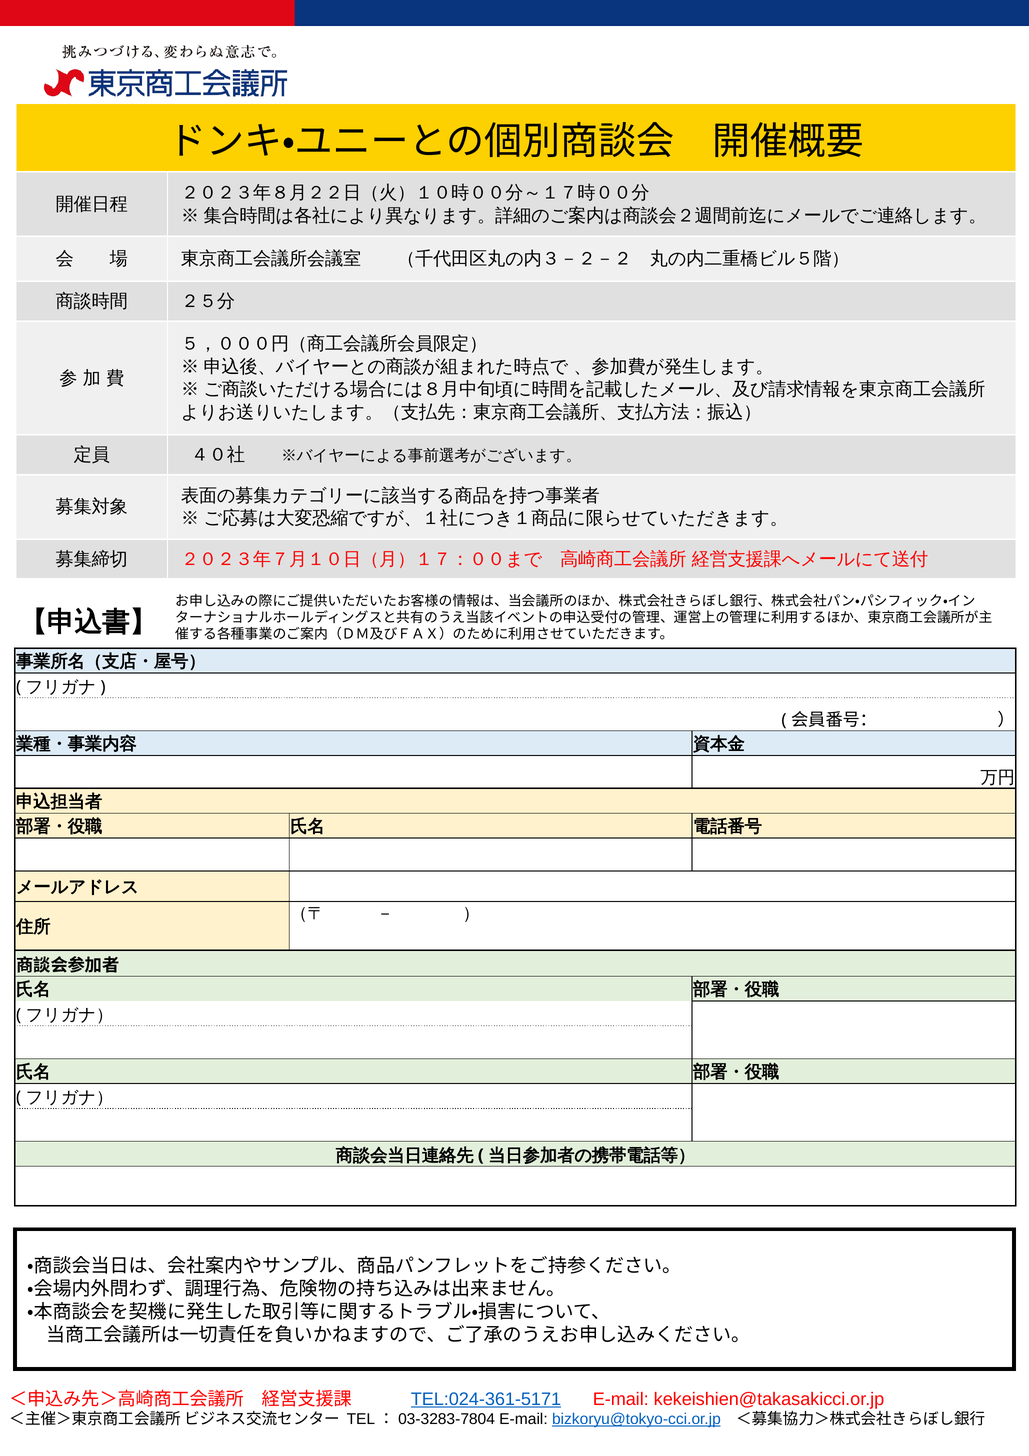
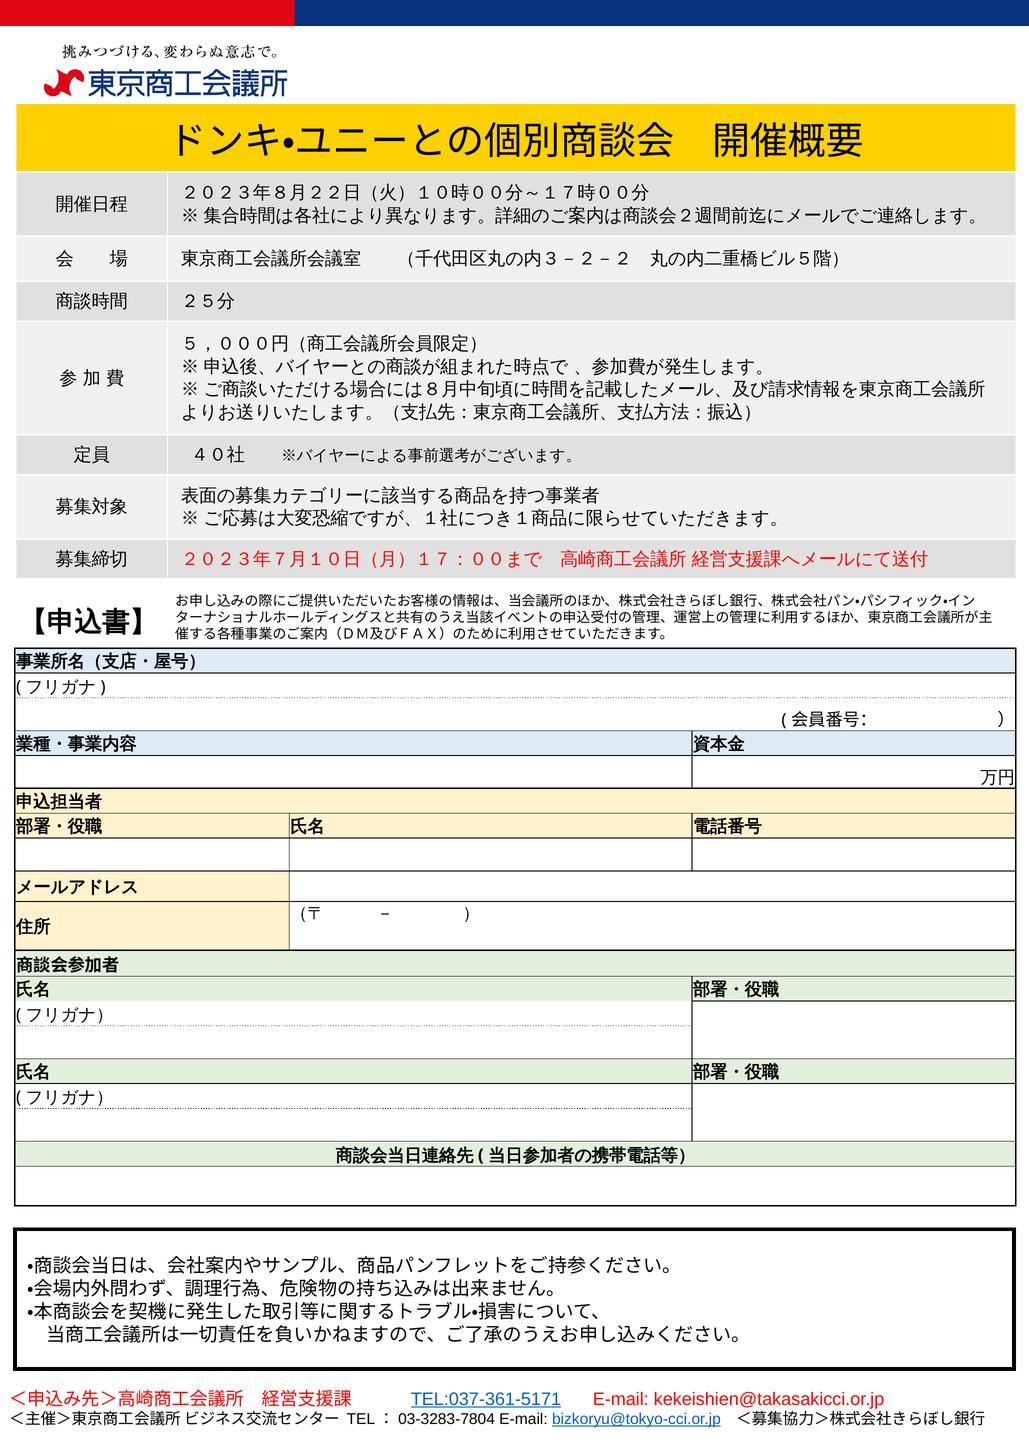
TEL:024-361-5171: TEL:024-361-5171 -> TEL:037-361-5171 (486, 1399)
